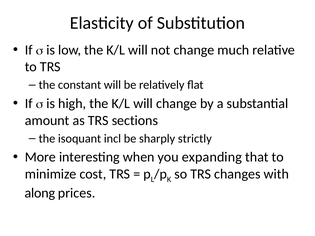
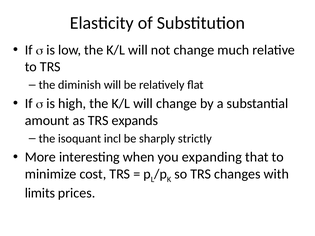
constant: constant -> diminish (80, 85)
sections: sections -> expands (135, 121)
along: along -> limits (40, 193)
